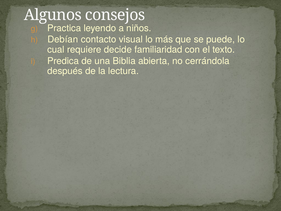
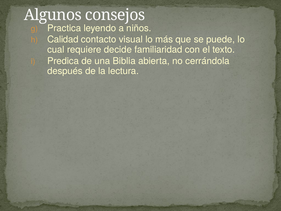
Debían: Debían -> Calidad (63, 39)
